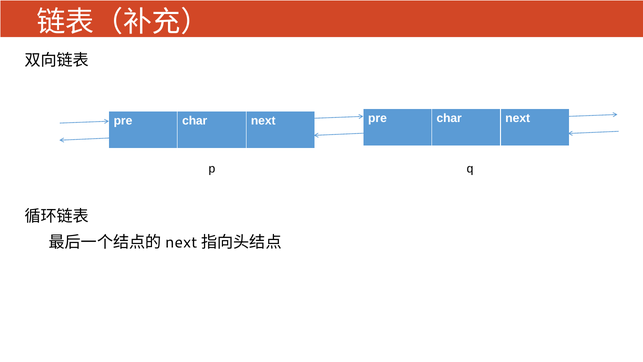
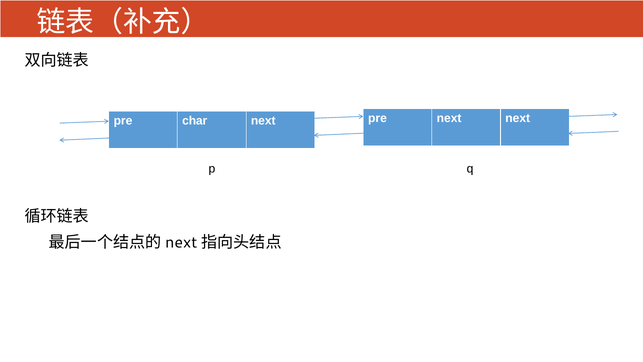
next pre char: char -> next (449, 118)
